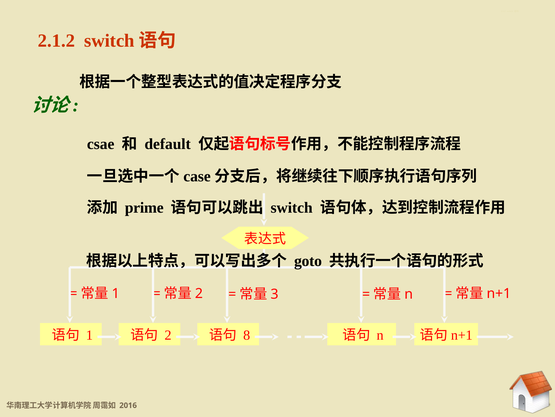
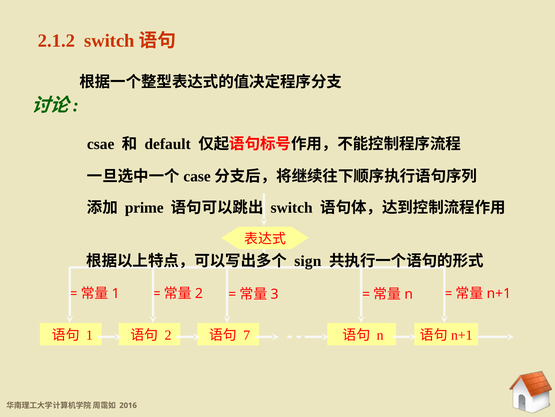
goto: goto -> sign (308, 261)
8: 8 -> 7 (247, 335)
